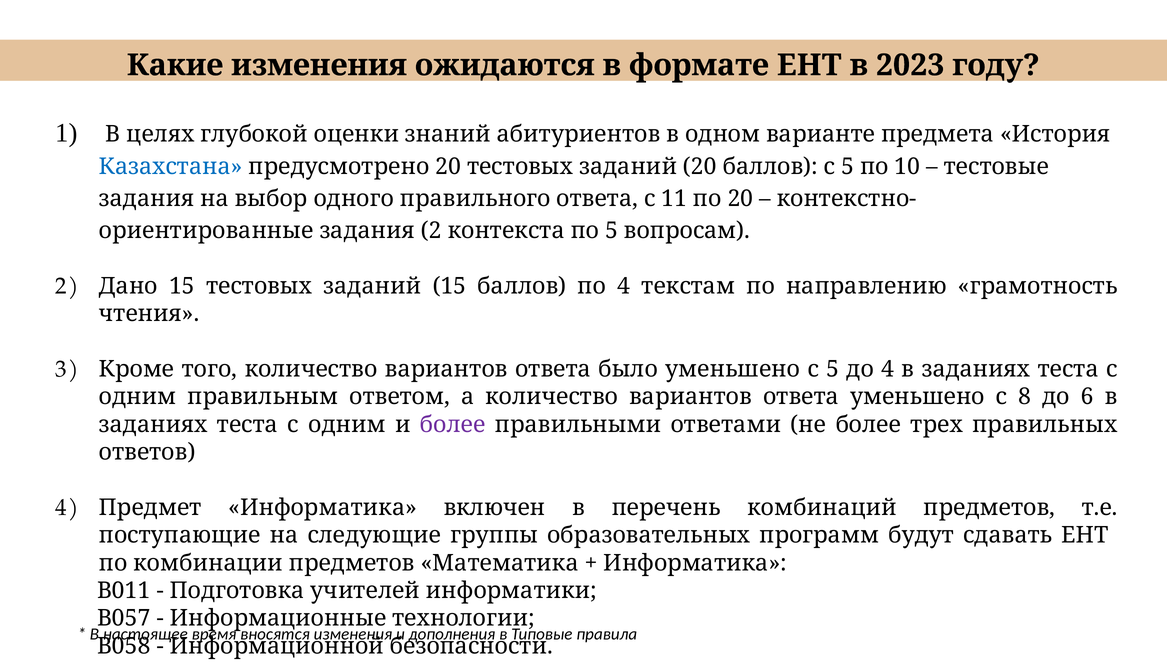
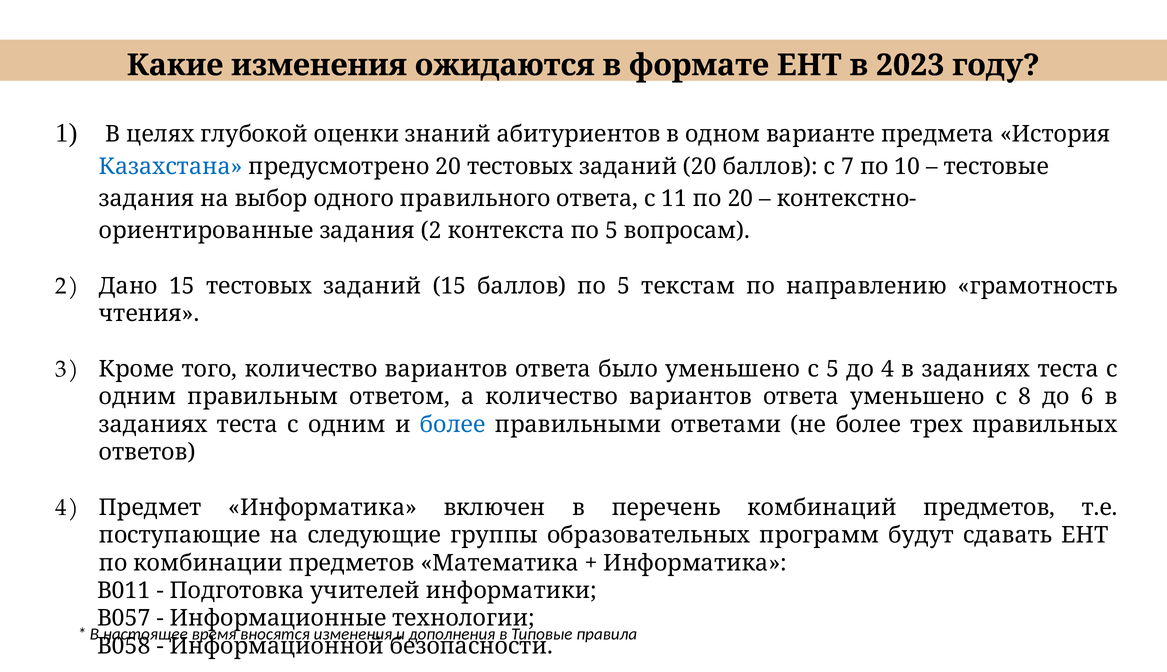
баллов с 5: 5 -> 7 (848, 167)
баллов по 4: 4 -> 5 (624, 286)
более colour: purple -> blue (453, 424)
